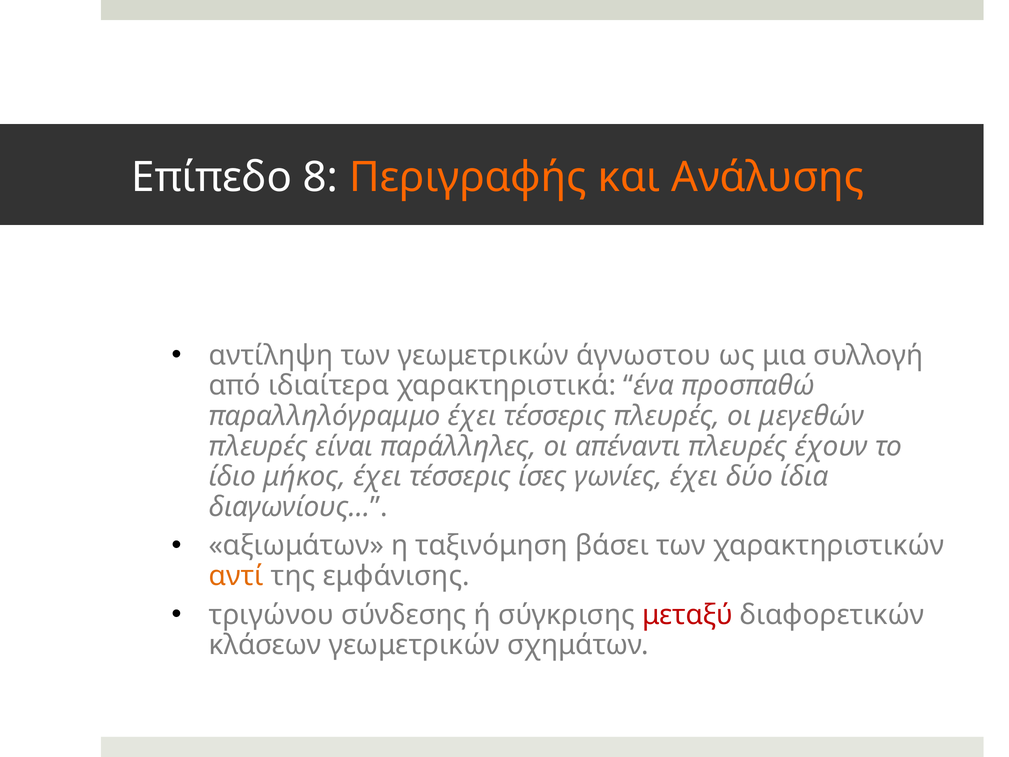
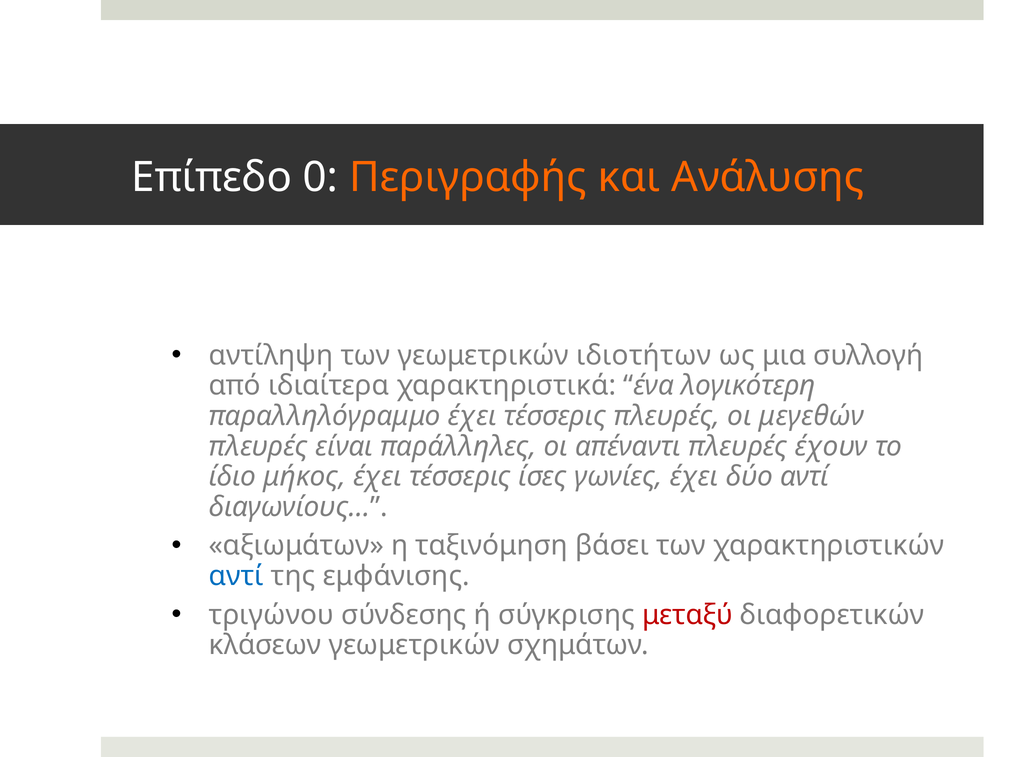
8: 8 -> 0 (321, 177)
άγνωστου: άγνωστου -> ιδιοτήτων (644, 355)
προσπαθώ: προσπαθώ -> λογικότερη (748, 386)
δύο ίδια: ίδια -> αντί (805, 476)
αντί colour: orange -> blue (236, 576)
